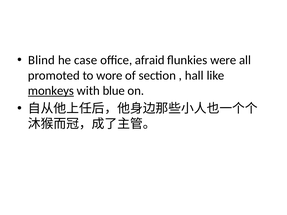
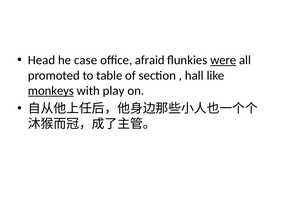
Blind: Blind -> Head (42, 60)
were underline: none -> present (223, 60)
wore: wore -> table (109, 76)
blue: blue -> play (114, 91)
